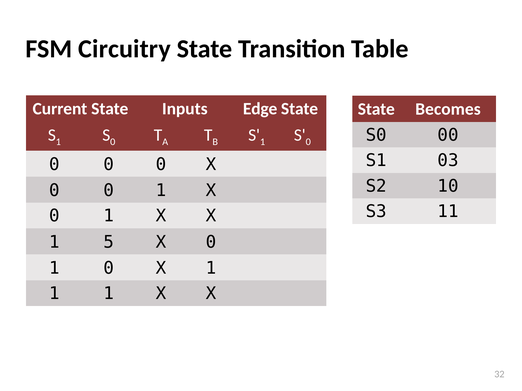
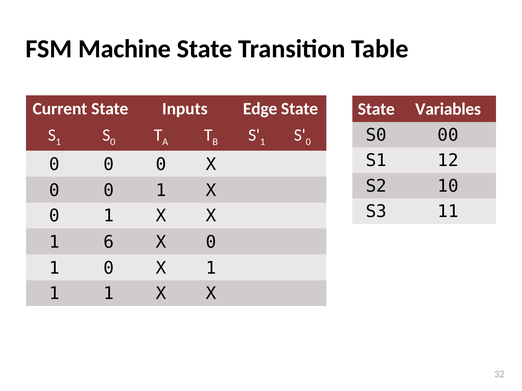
Circuitry: Circuitry -> Machine (125, 49)
Becomes: Becomes -> Variables (448, 109)
03: 03 -> 12 (448, 161)
5: 5 -> 6 (109, 242)
